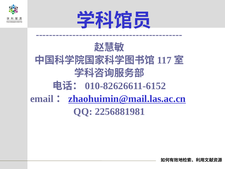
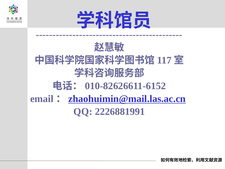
2256881981: 2256881981 -> 2226881991 (120, 111)
